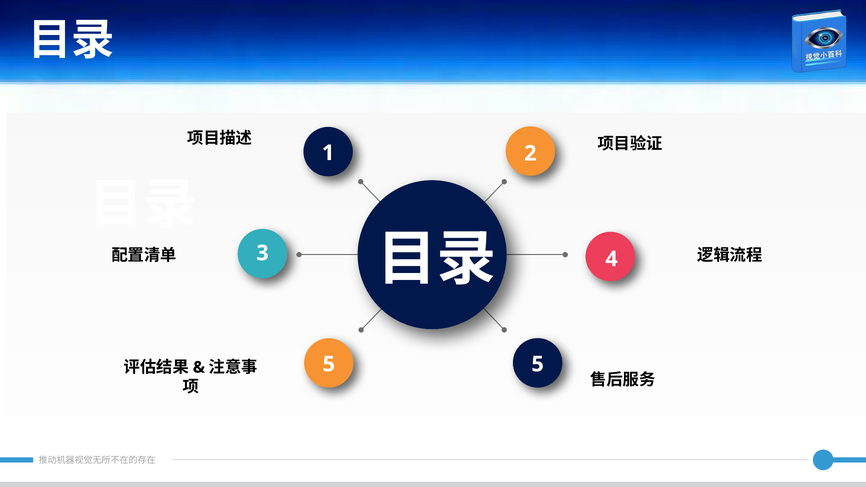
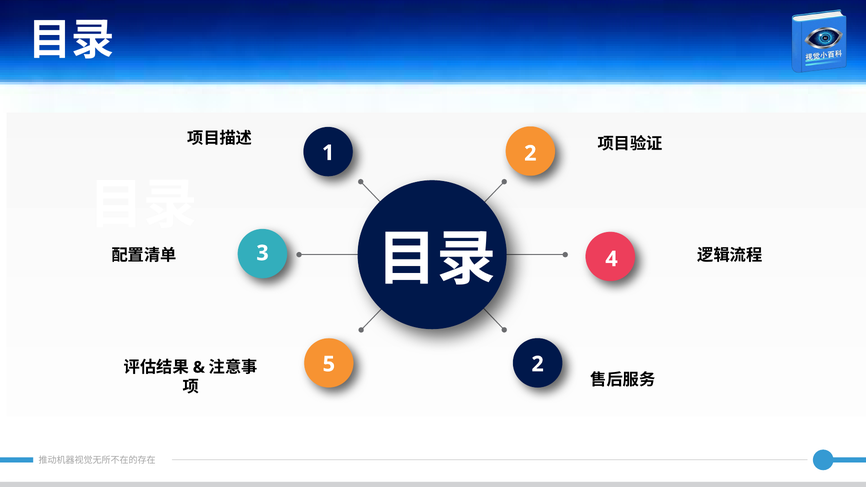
5 5: 5 -> 2 (538, 364)
